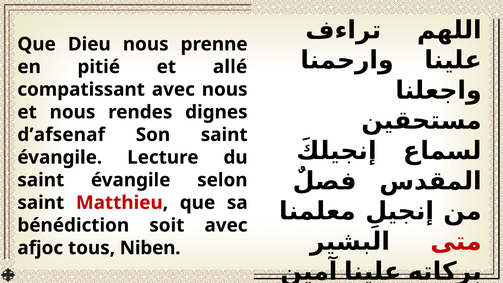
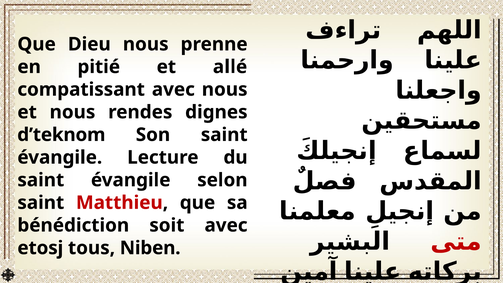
d’afsenaf: d’afsenaf -> d’teknom (61, 135)
afjoc: afjoc -> etosj (40, 248)
